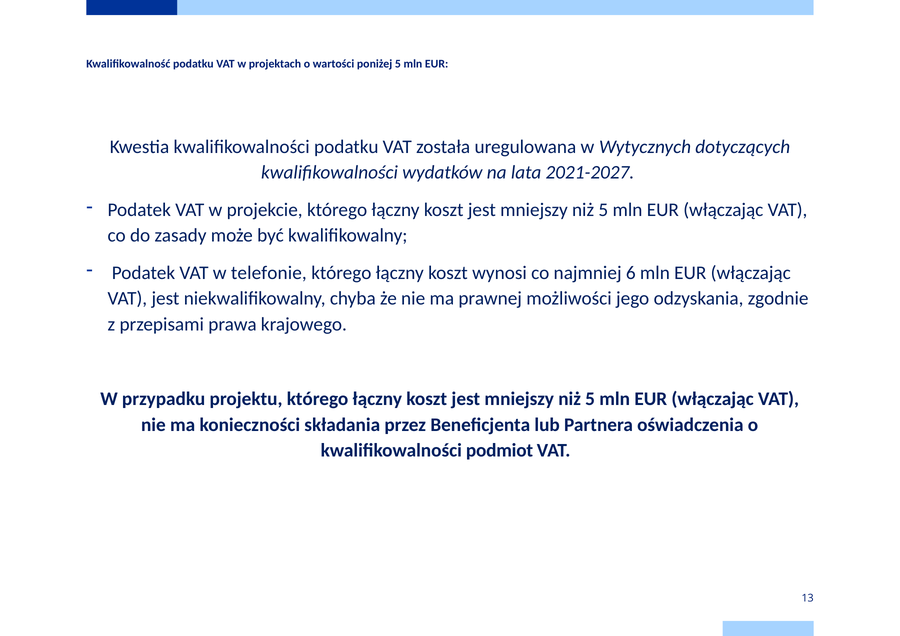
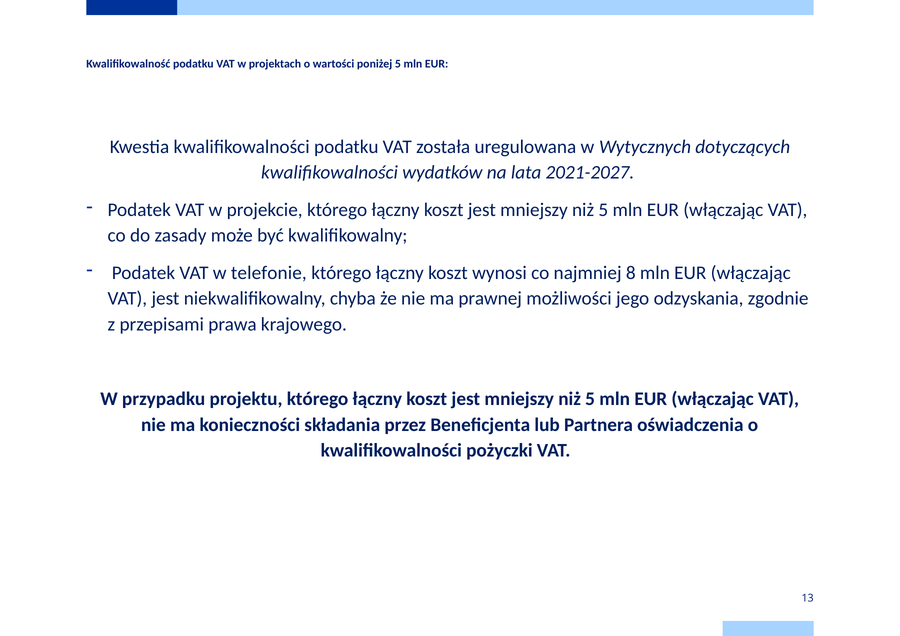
6: 6 -> 8 (631, 273)
podmiot: podmiot -> pożyczki (499, 451)
